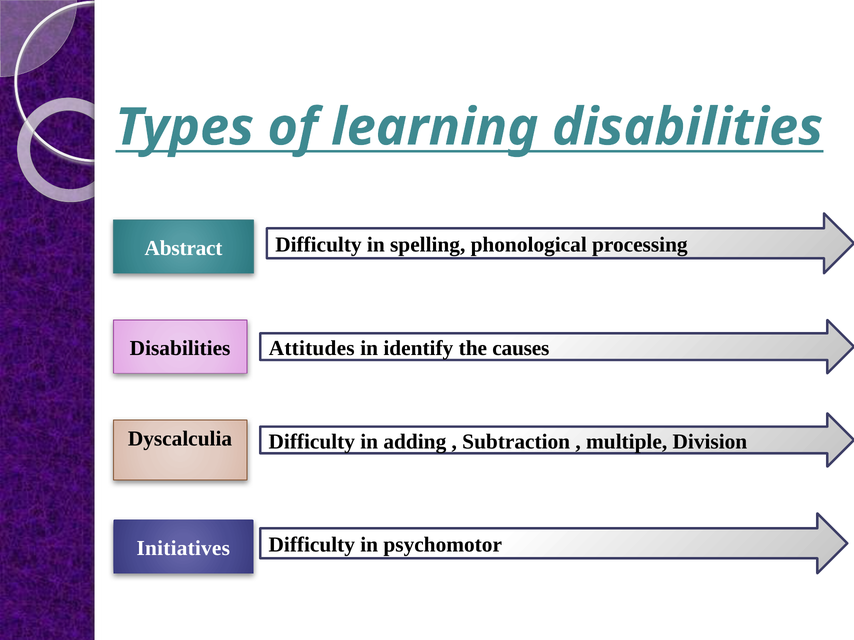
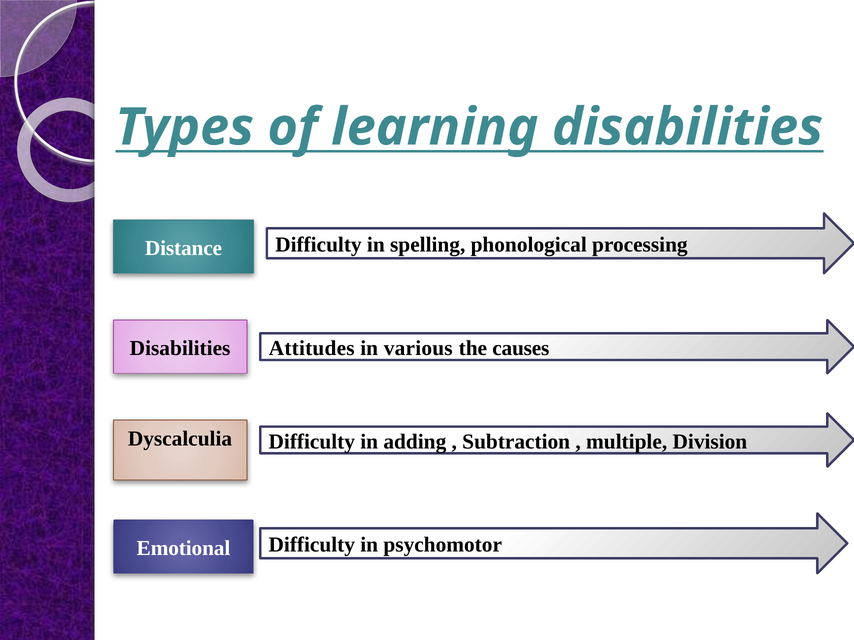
Abstract: Abstract -> Distance (183, 248)
identify: identify -> various (418, 348)
Initiatives: Initiatives -> Emotional (183, 549)
